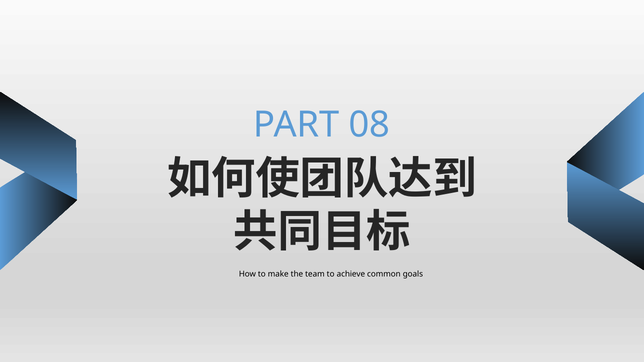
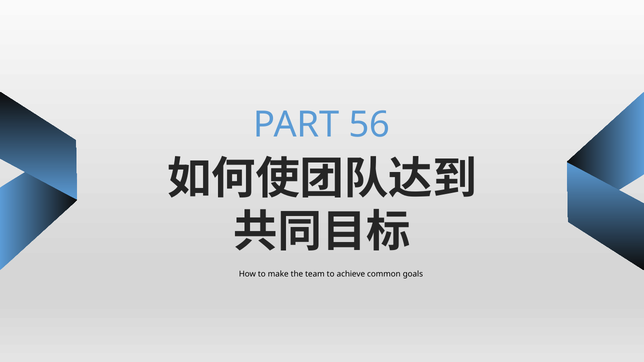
08: 08 -> 56 (369, 125)
